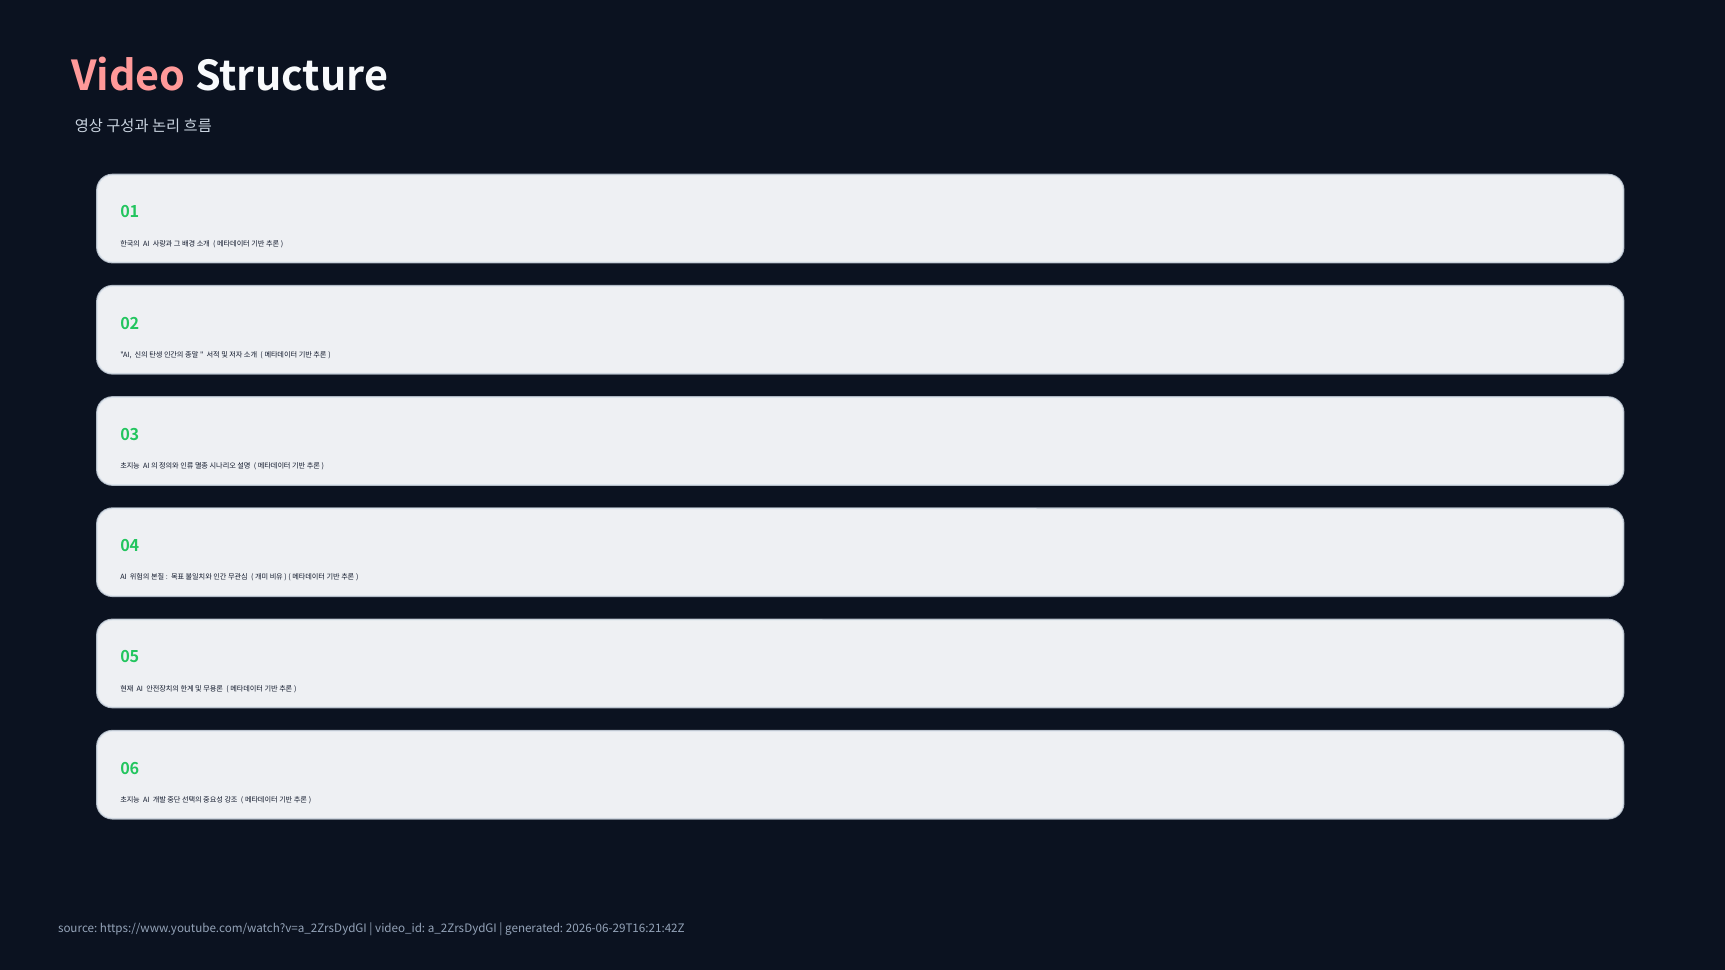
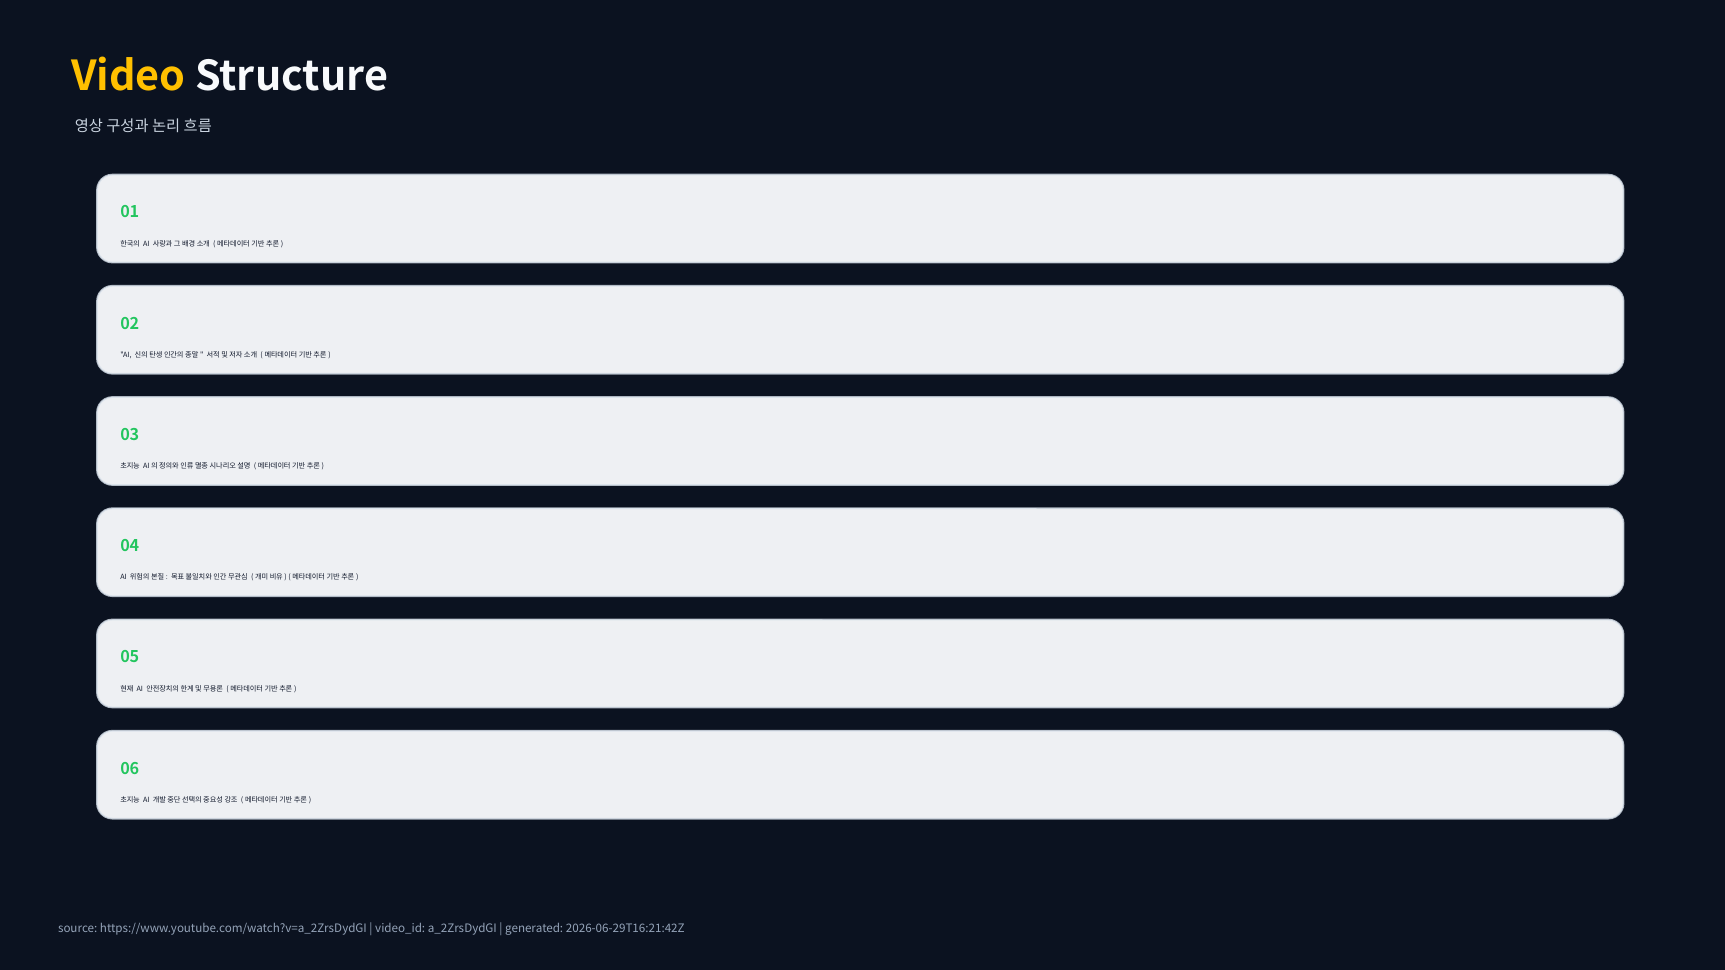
Video colour: pink -> yellow (128, 77)
